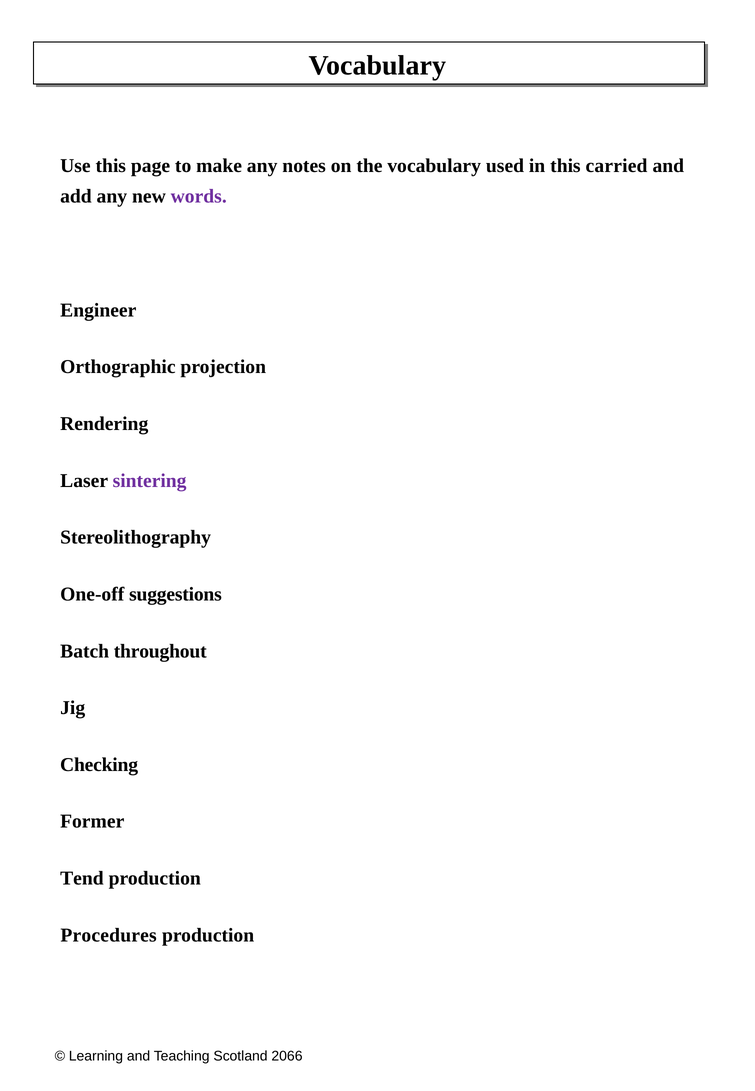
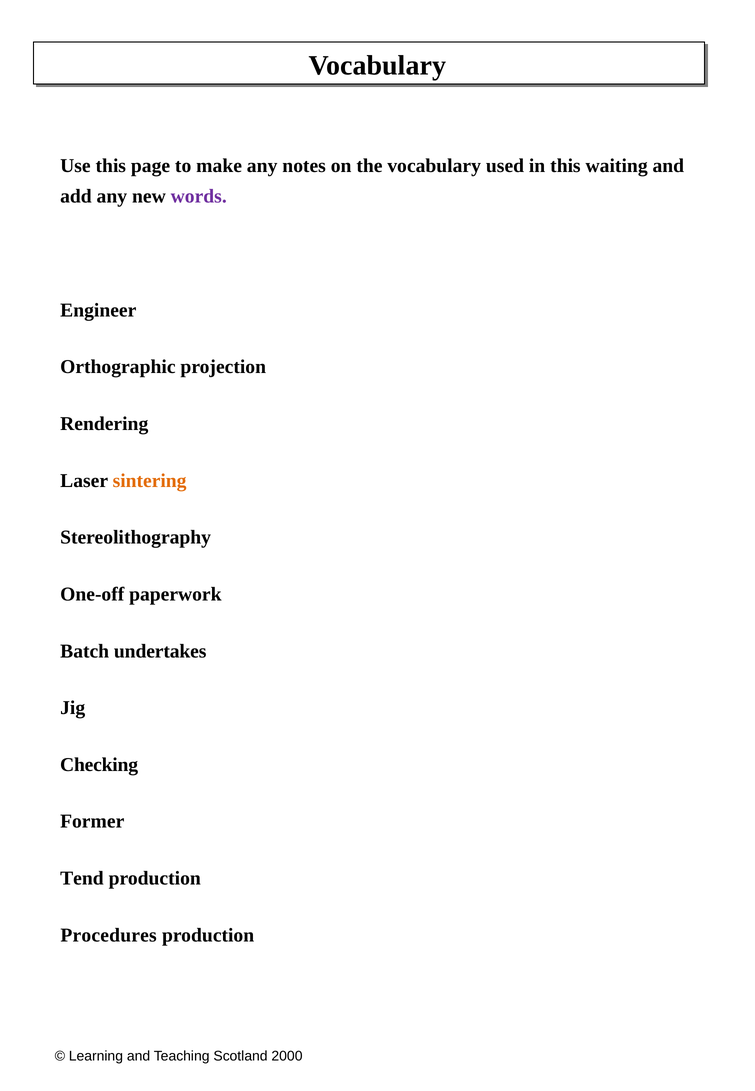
carried: carried -> waiting (617, 166)
sintering colour: purple -> orange (150, 480)
suggestions: suggestions -> paperwork (175, 594)
throughout: throughout -> undertakes (160, 651)
2066: 2066 -> 2000 (287, 1056)
